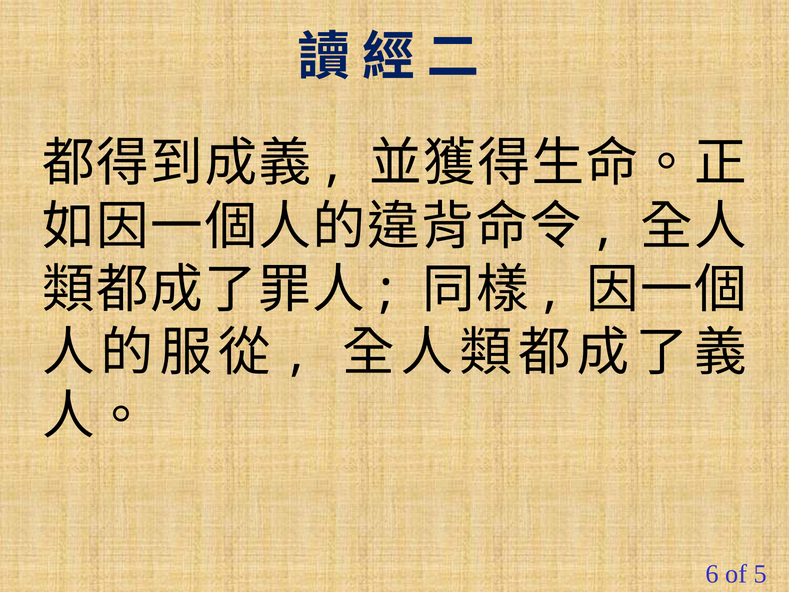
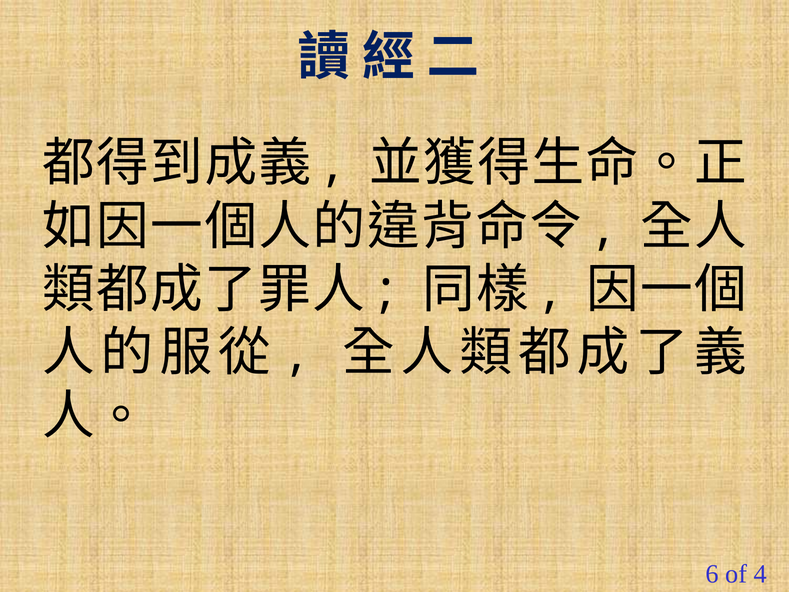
5: 5 -> 4 (760, 574)
